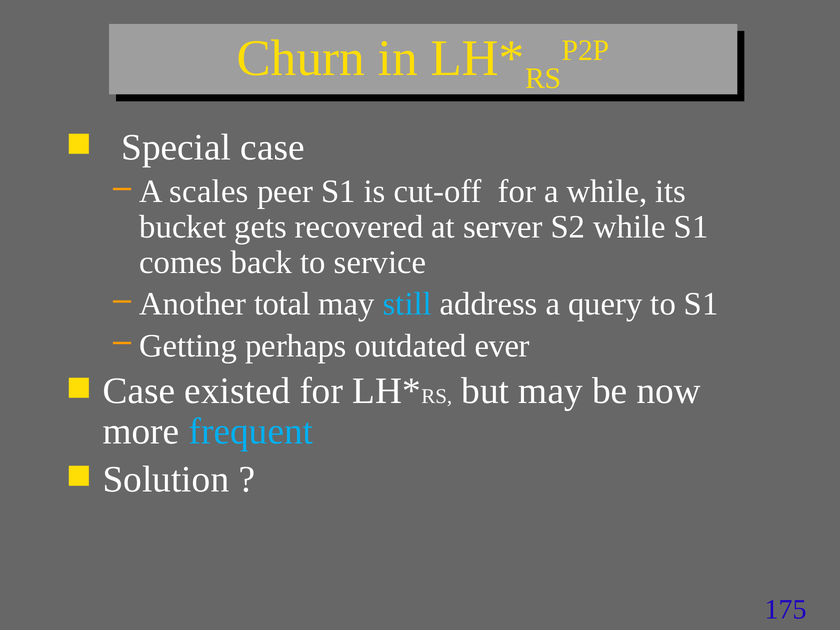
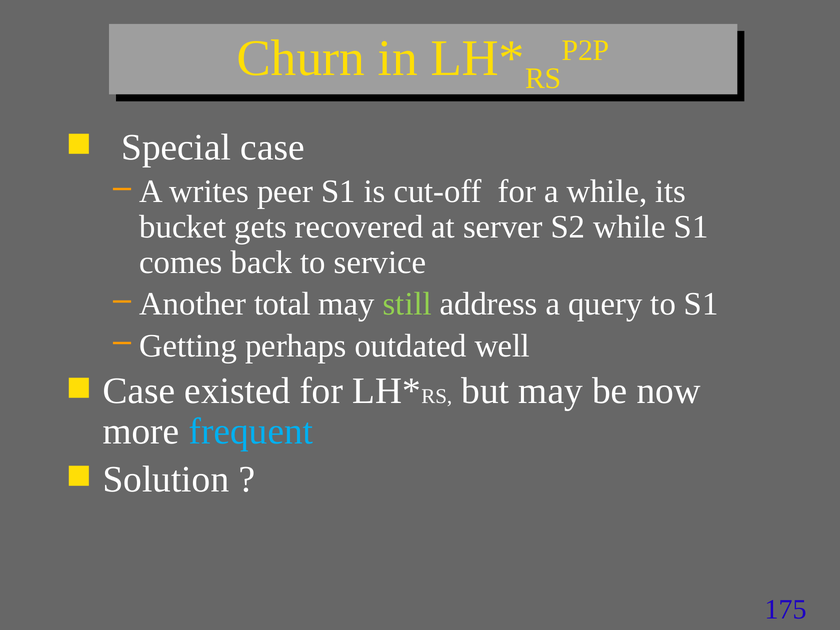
scales: scales -> writes (209, 192)
still colour: light blue -> light green (407, 304)
ever: ever -> well (502, 346)
